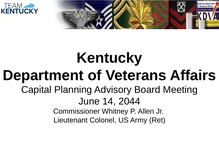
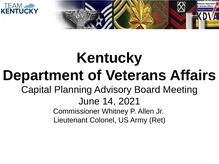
2044: 2044 -> 2021 (129, 101)
